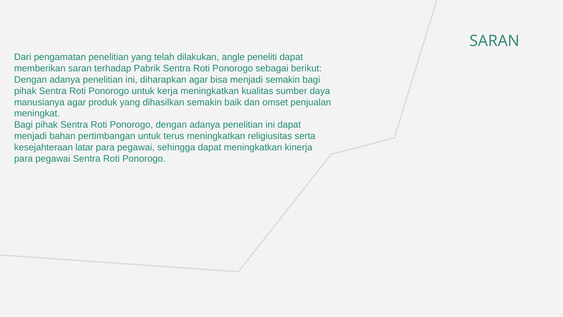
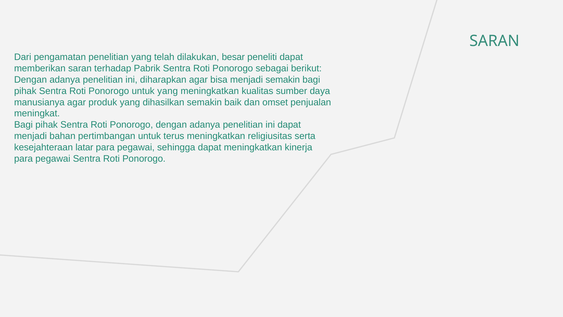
angle: angle -> besar (233, 57)
untuk kerja: kerja -> yang (168, 91)
